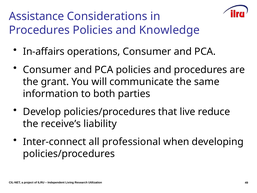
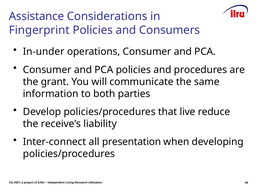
Procedures: Procedures -> Fingerprint (39, 30)
Knowledge: Knowledge -> Consumers (170, 30)
In-affairs: In-affairs -> In-under (44, 52)
professional: professional -> presentation (132, 142)
